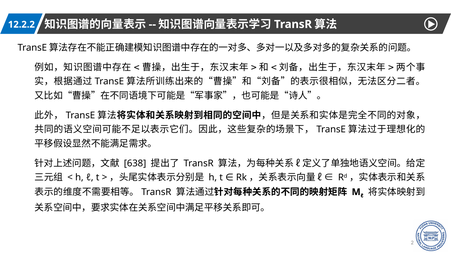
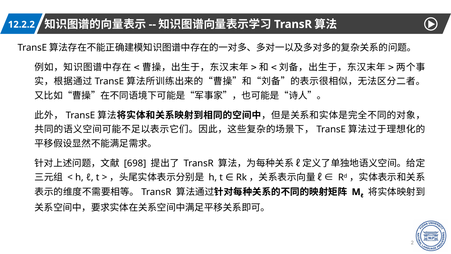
638: 638 -> 698 (135, 163)
